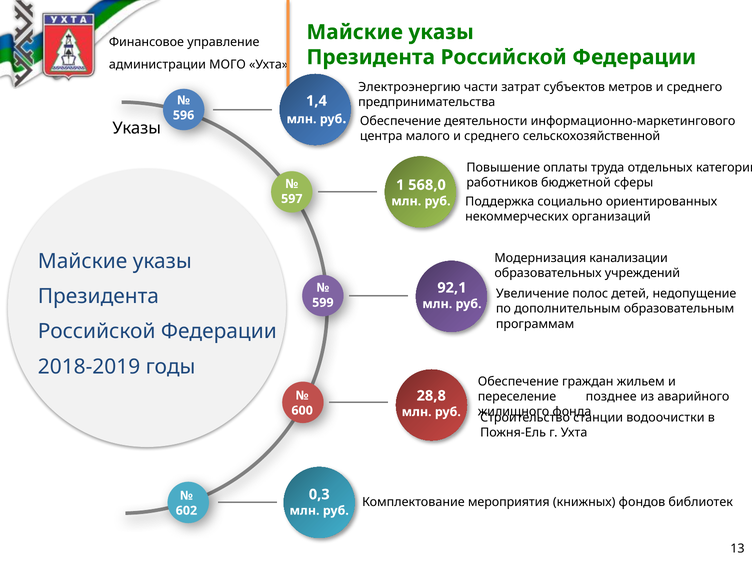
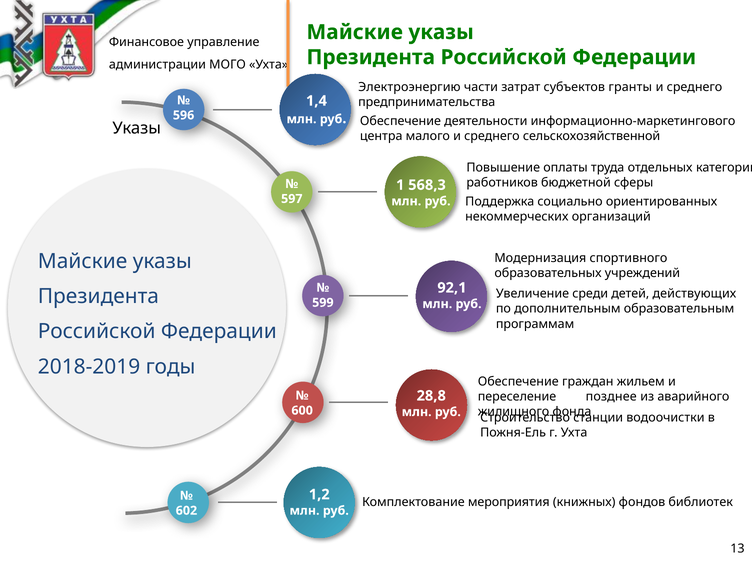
метров: метров -> гранты (630, 87)
568,0: 568,0 -> 568,3 (427, 185)
канализации: канализации -> спортивного (628, 258)
полос: полос -> среди (590, 294)
недопущение: недопущение -> действующих (694, 294)
0,3: 0,3 -> 1,2 (319, 494)
